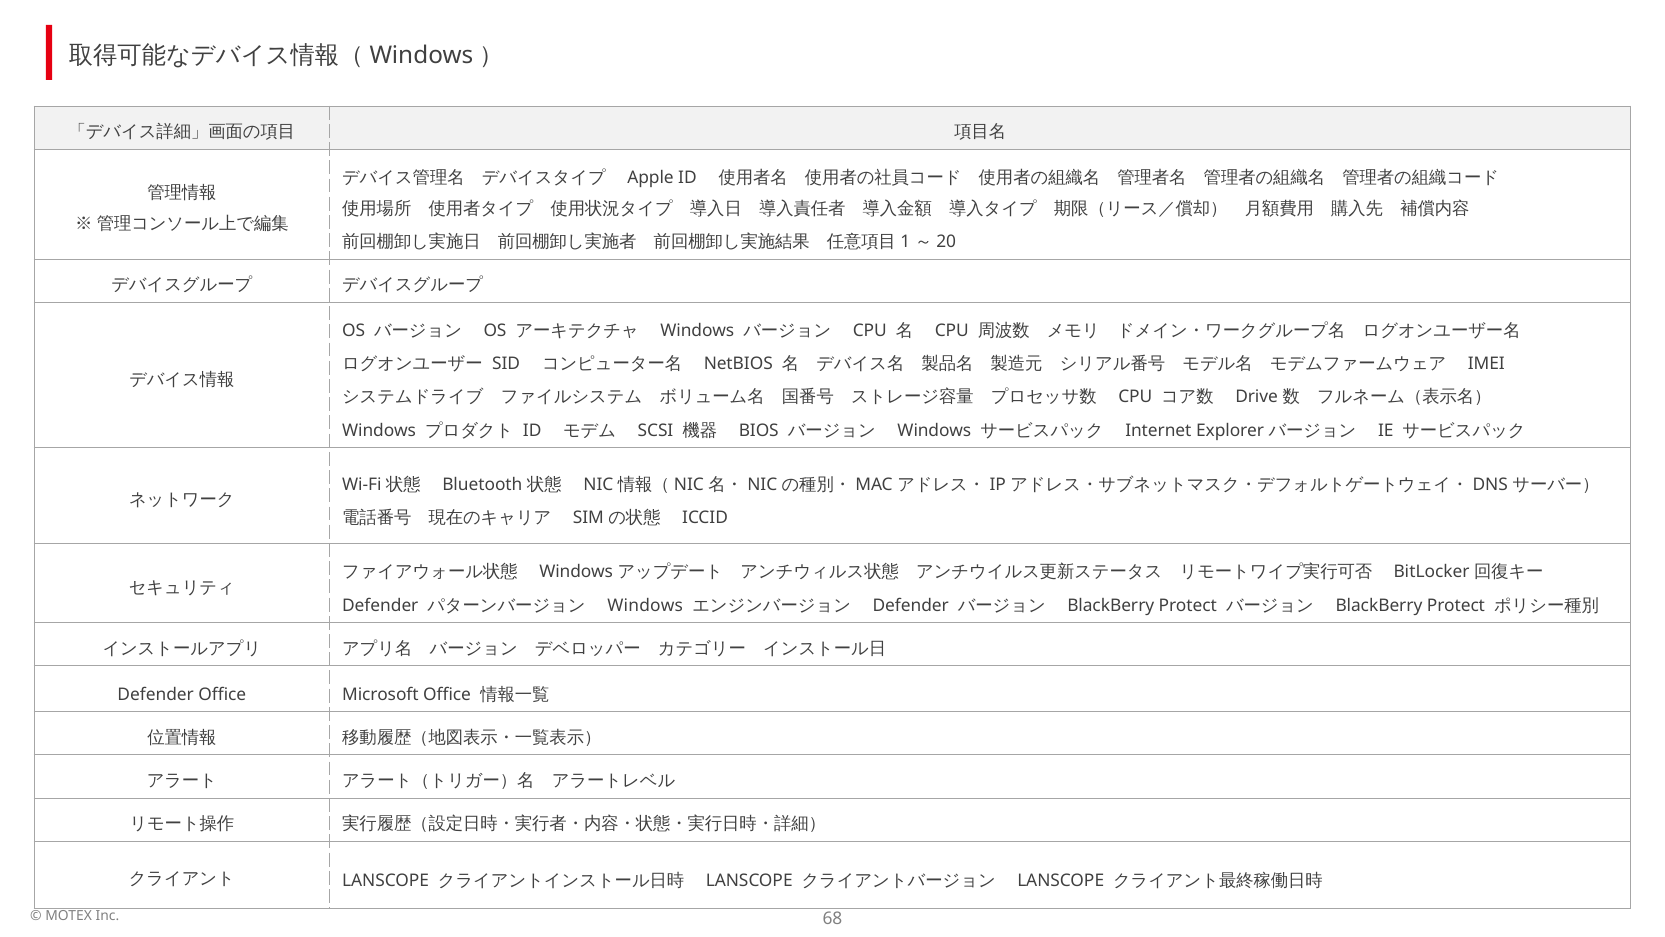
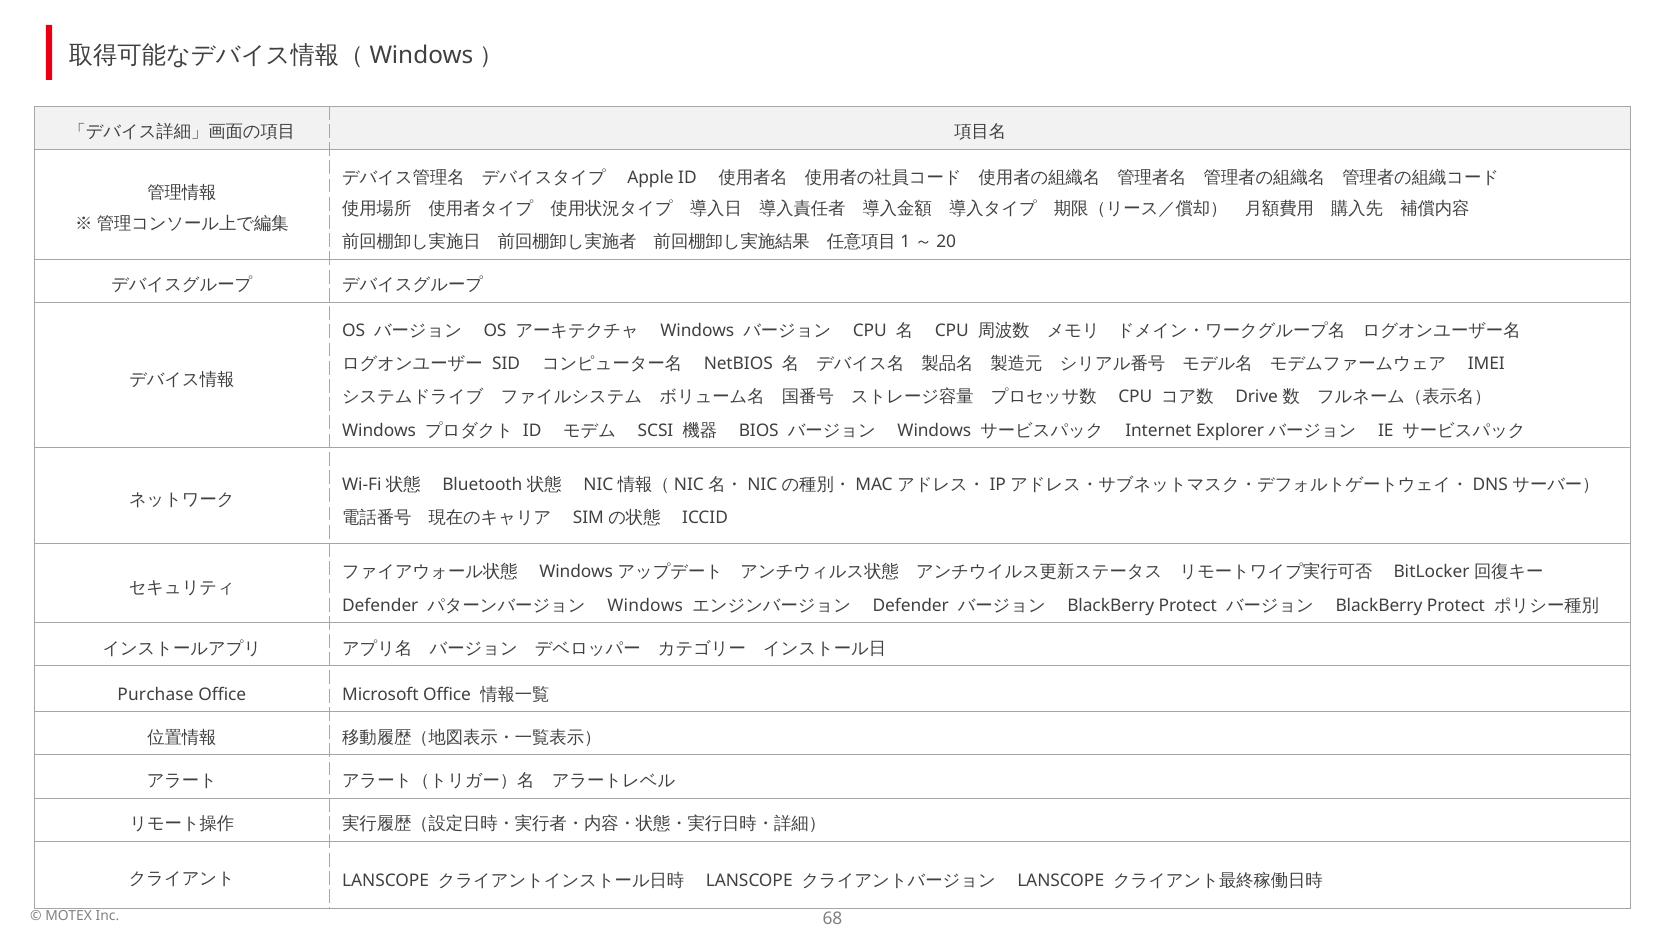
Defender: Defender -> Purchase (156, 694)
